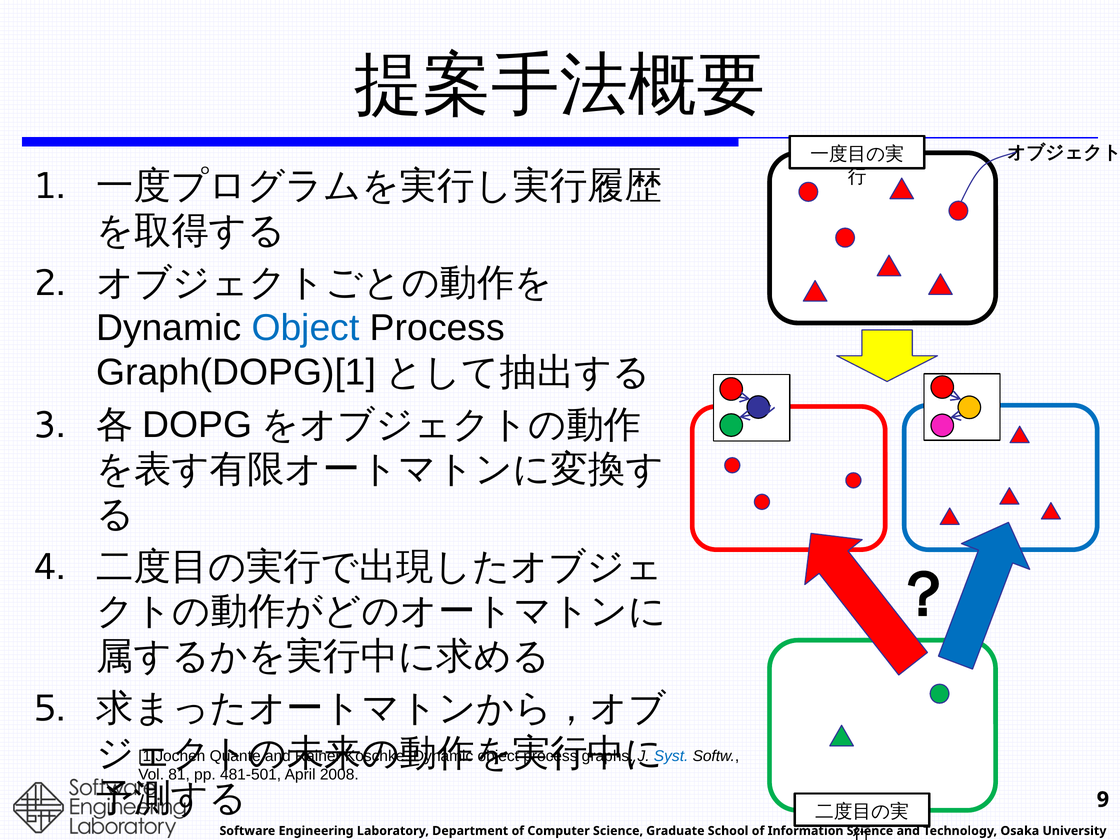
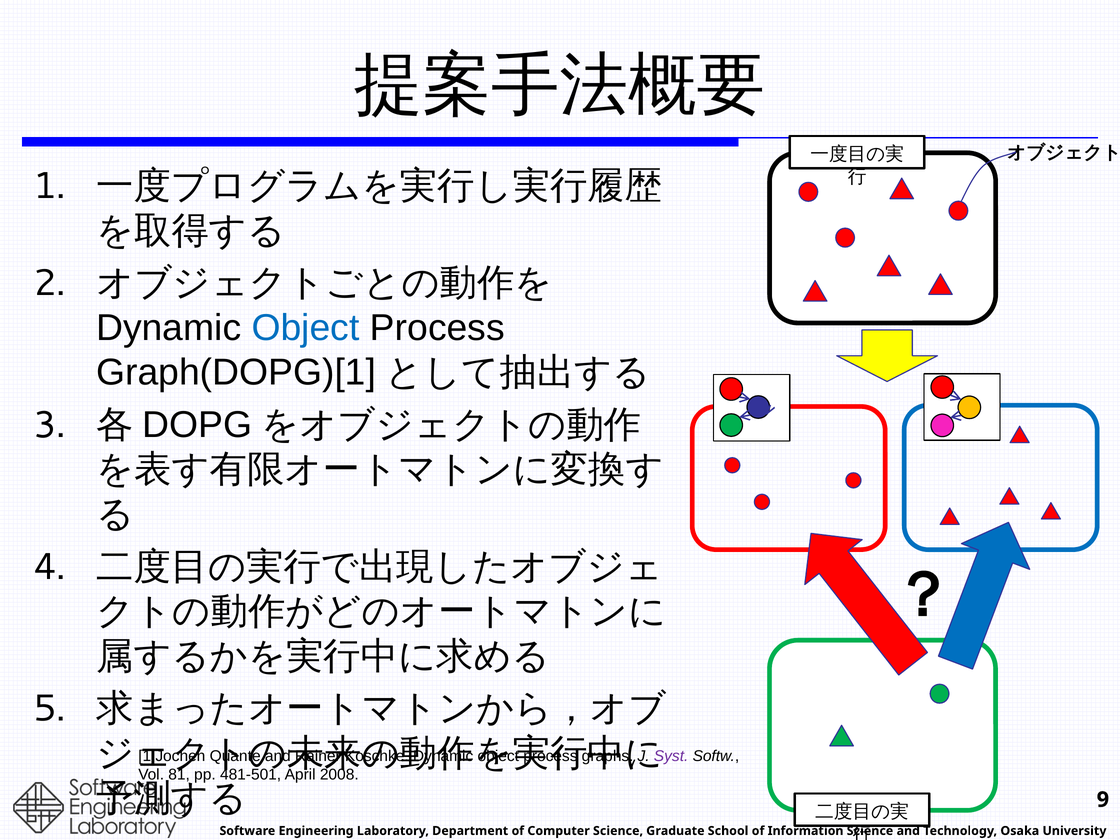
Syst colour: blue -> purple (671, 756)
